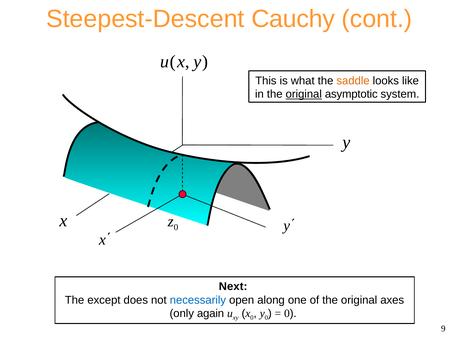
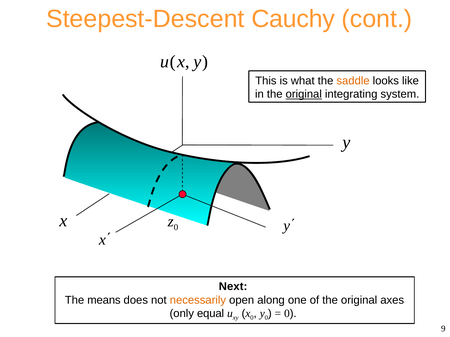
asymptotic: asymptotic -> integrating (351, 94)
except: except -> means (104, 300)
necessarily colour: blue -> orange (198, 300)
again: again -> equal (211, 314)
